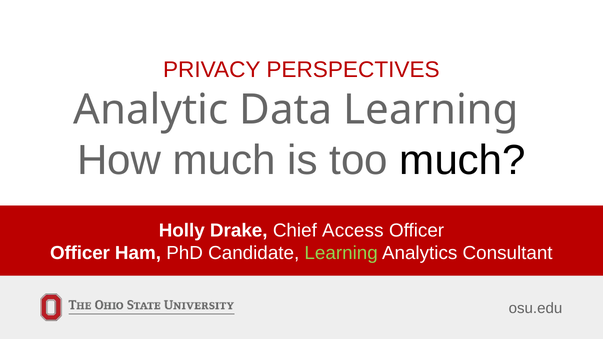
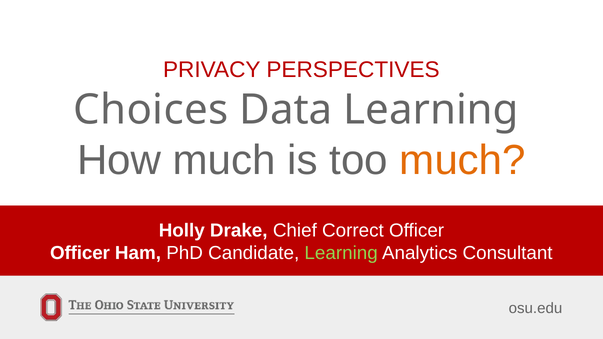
Analytic: Analytic -> Choices (151, 110)
much colour: black -> orange (463, 160)
Access: Access -> Correct (353, 231)
